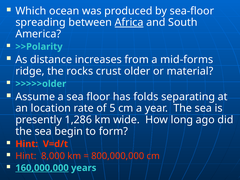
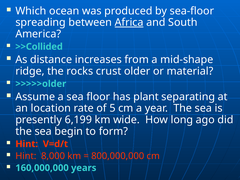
>>Polarity: >>Polarity -> >>Collided (39, 47)
mid-forms: mid-forms -> mid-shape (187, 60)
folds: folds -> plant (146, 97)
1,286: 1,286 -> 6,199 (78, 120)
160,000,000 underline: present -> none (42, 168)
